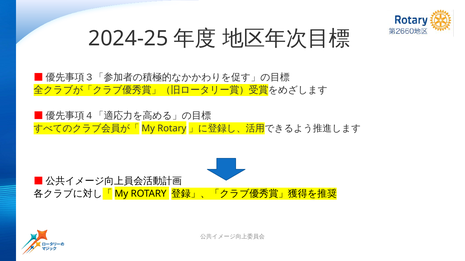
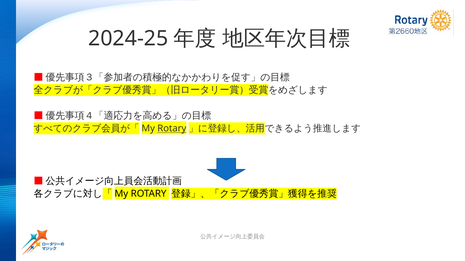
Rotary underline: none -> present (172, 129)
